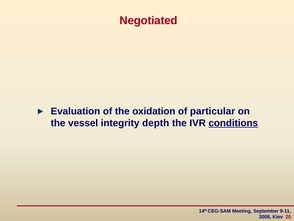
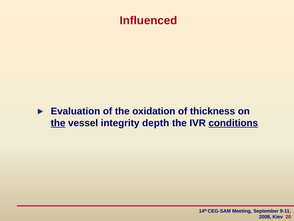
Negotiated: Negotiated -> Influenced (148, 20)
particular: particular -> thickness (213, 111)
the underline: none -> present (58, 123)
